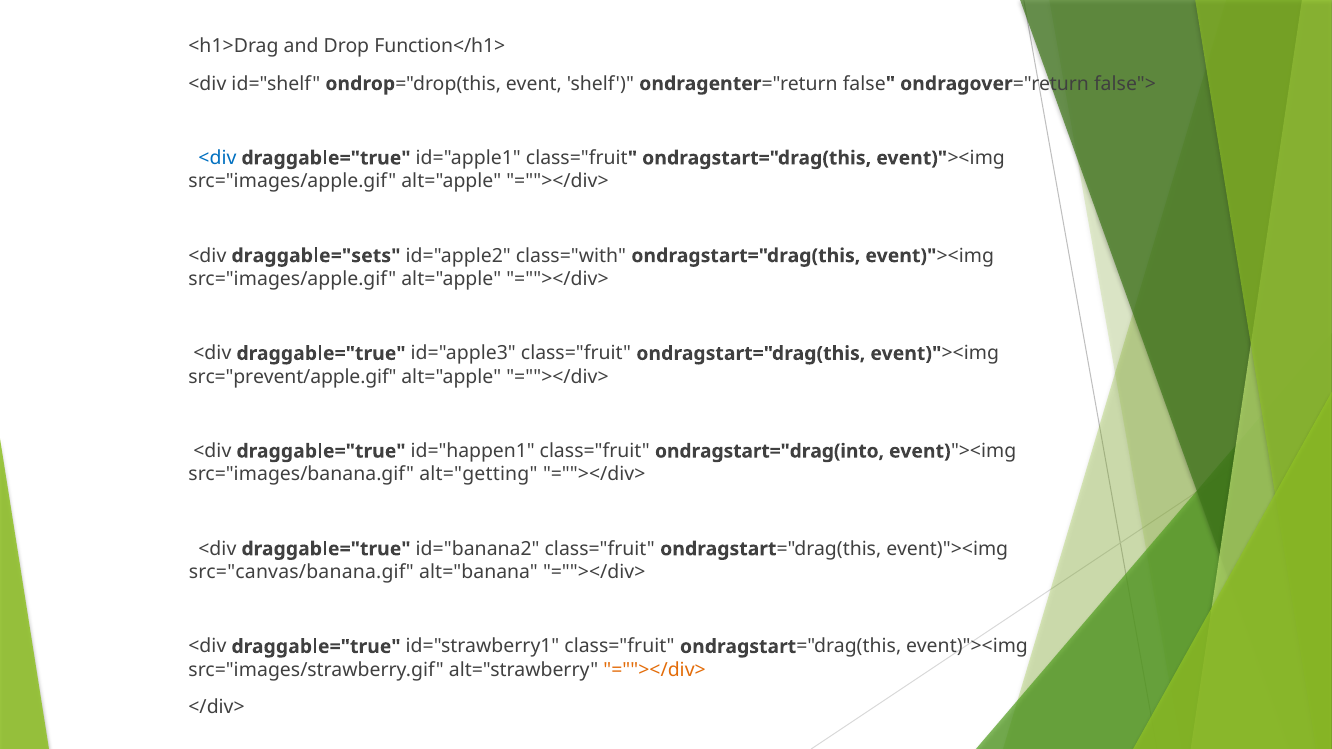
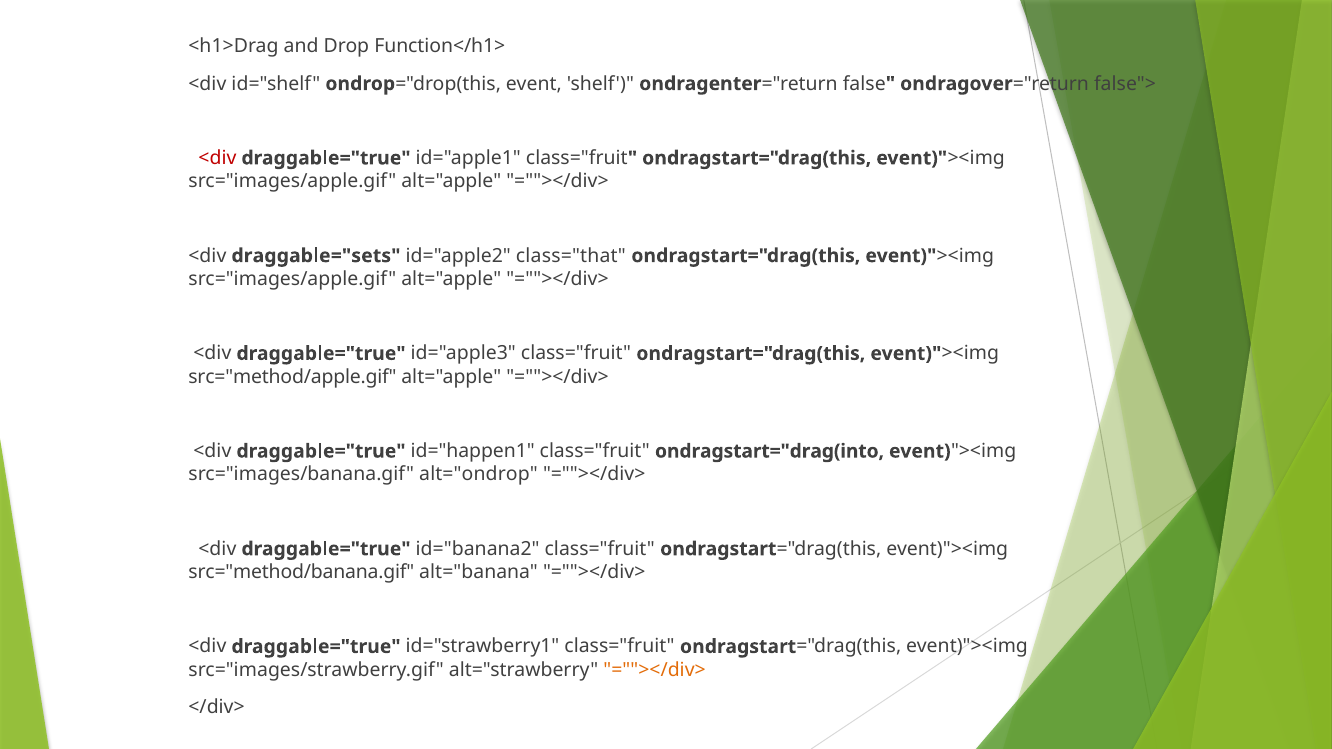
<div colour: blue -> red (217, 158)
class="with: class="with -> class="that (571, 256)
src="prevent/apple.gif: src="prevent/apple.gif -> src="method/apple.gif (293, 377)
alt="getting: alt="getting -> alt="ondrop (478, 475)
src="canvas/banana.gif: src="canvas/banana.gif -> src="method/banana.gif (301, 572)
